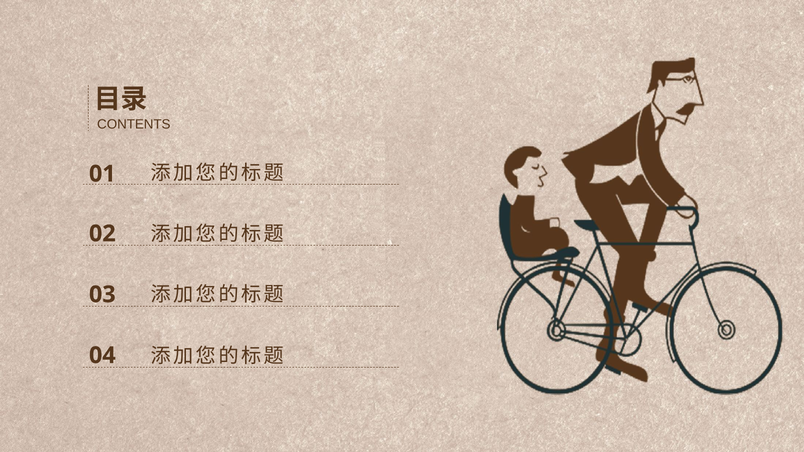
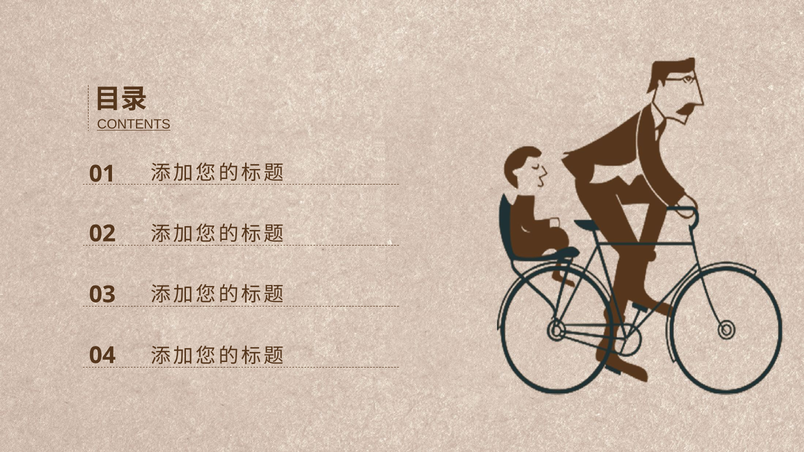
CONTENTS underline: none -> present (134, 125)
